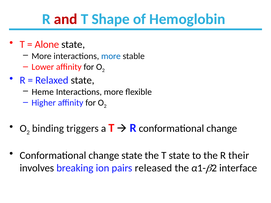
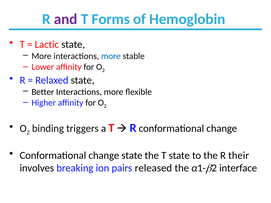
and colour: red -> purple (66, 19)
Shape: Shape -> Forms (111, 19)
Alone: Alone -> Lactic (47, 45)
Heme: Heme -> Better (43, 92)
